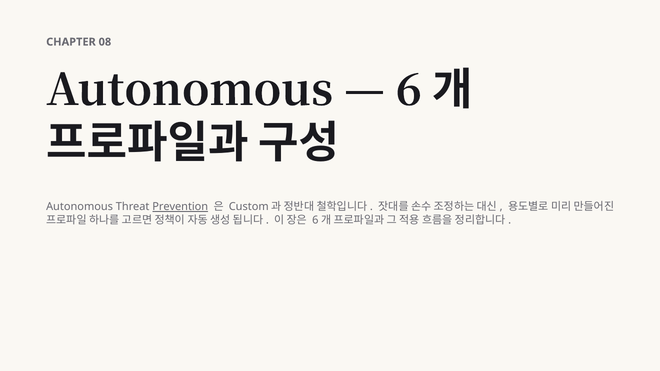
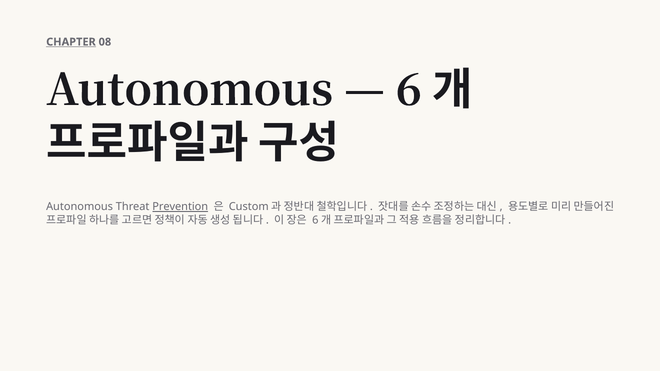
CHAPTER underline: none -> present (71, 42)
